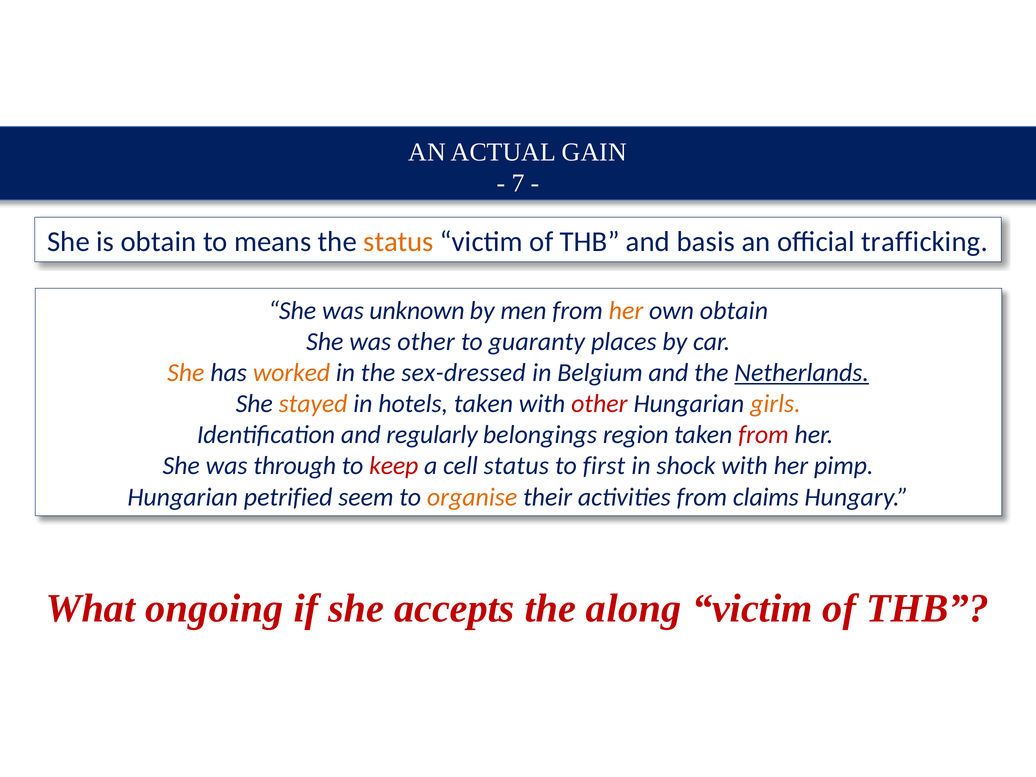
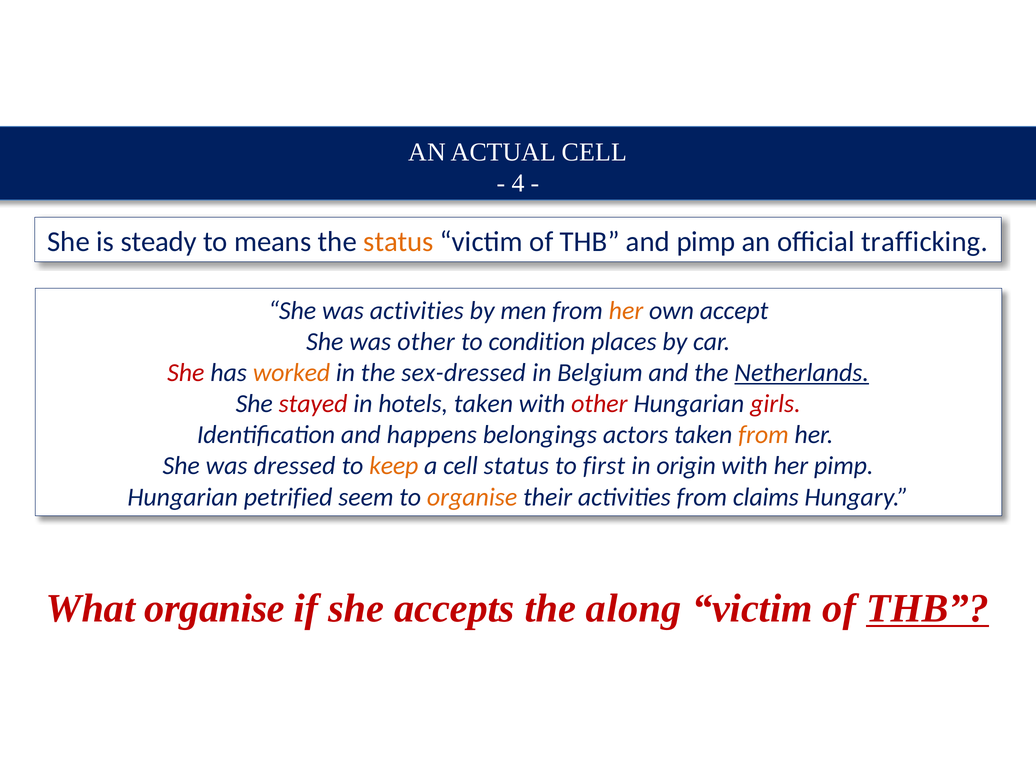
ACTUAL GAIN: GAIN -> CELL (594, 152)
7: 7 -> 4 (518, 183)
is obtain: obtain -> steady (159, 242)
and basis: basis -> pimp (706, 242)
was unknown: unknown -> activities (417, 311)
own obtain: obtain -> accept (734, 311)
guaranty: guaranty -> condition (537, 342)
She colour: orange -> red (186, 373)
stayed colour: orange -> red (313, 404)
girls colour: orange -> red (775, 404)
regularly: regularly -> happens (432, 435)
region: region -> actors (636, 435)
from colour: red -> orange (763, 435)
through: through -> dressed (295, 466)
keep colour: red -> orange (394, 466)
shock: shock -> origin (686, 466)
What ongoing: ongoing -> organise (215, 609)
THB underline: none -> present (928, 609)
